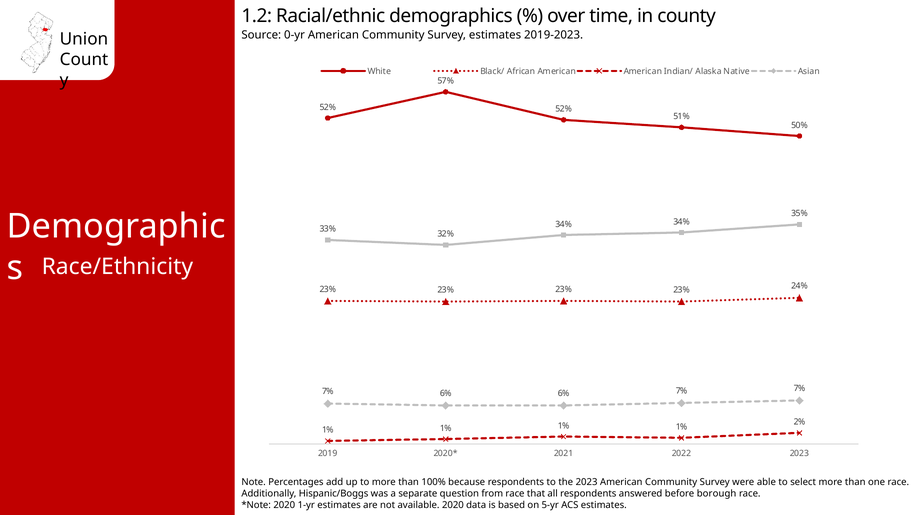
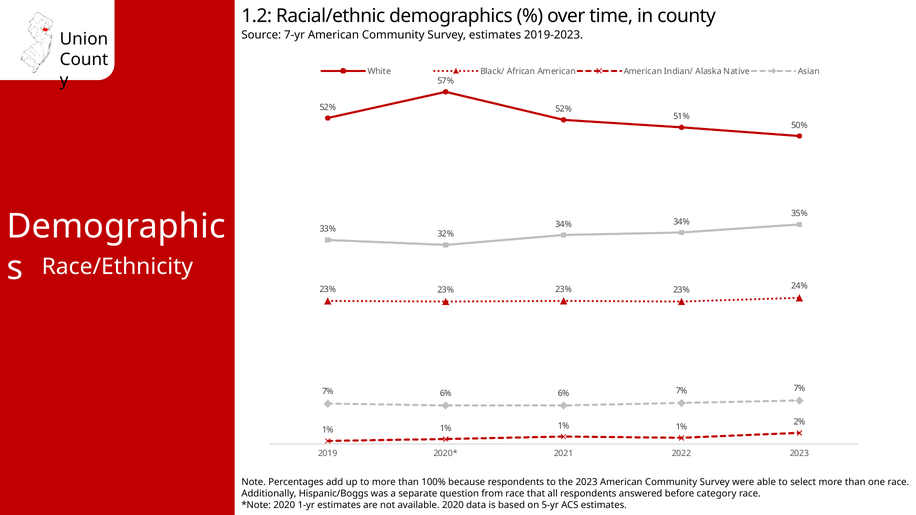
0-yr: 0-yr -> 7-yr (295, 35)
borough: borough -> category (717, 494)
